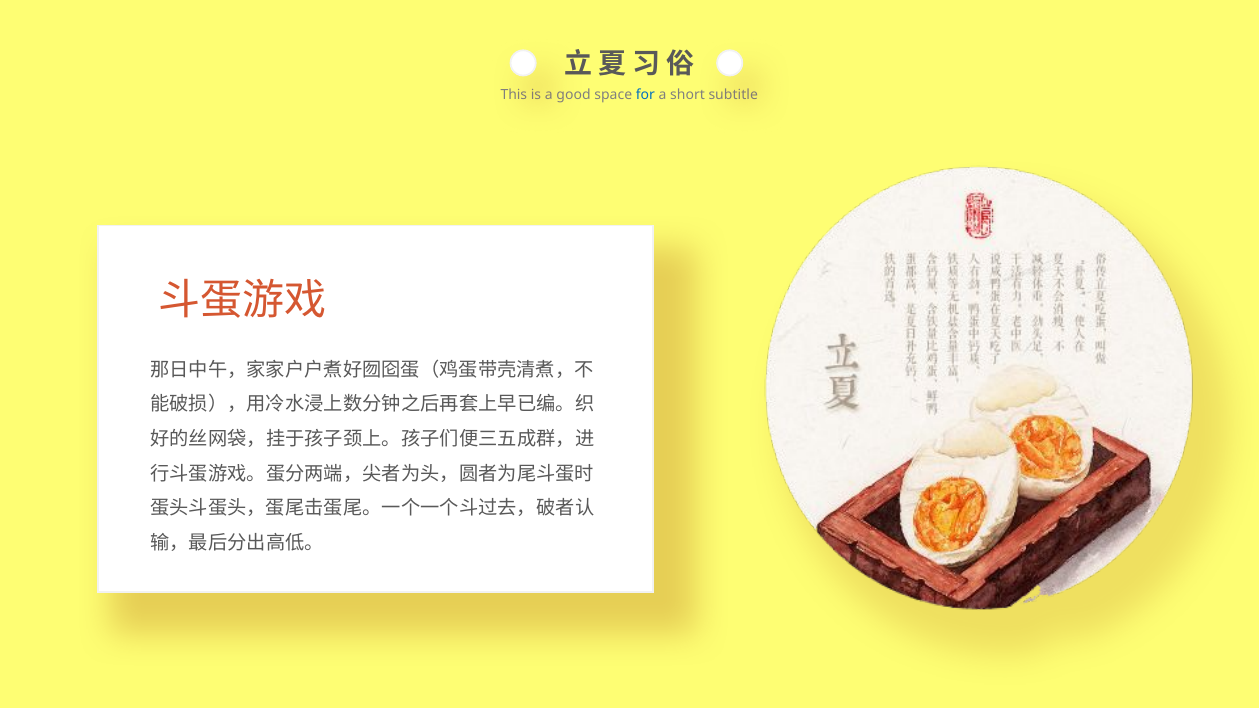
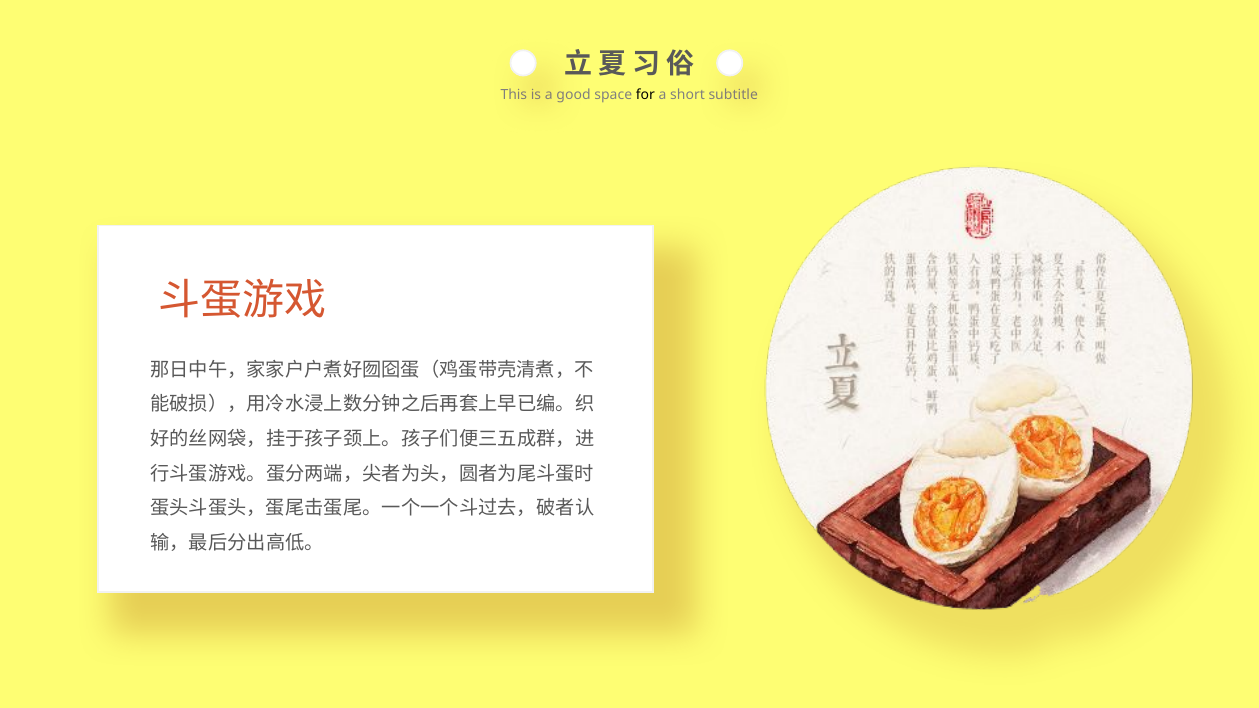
for colour: blue -> black (645, 95)
